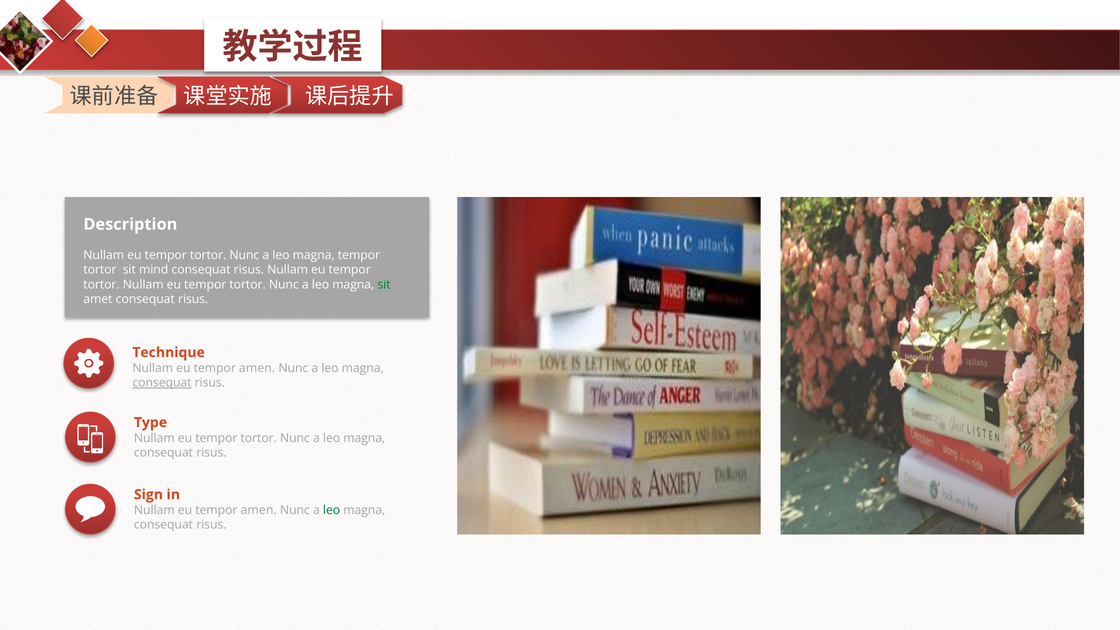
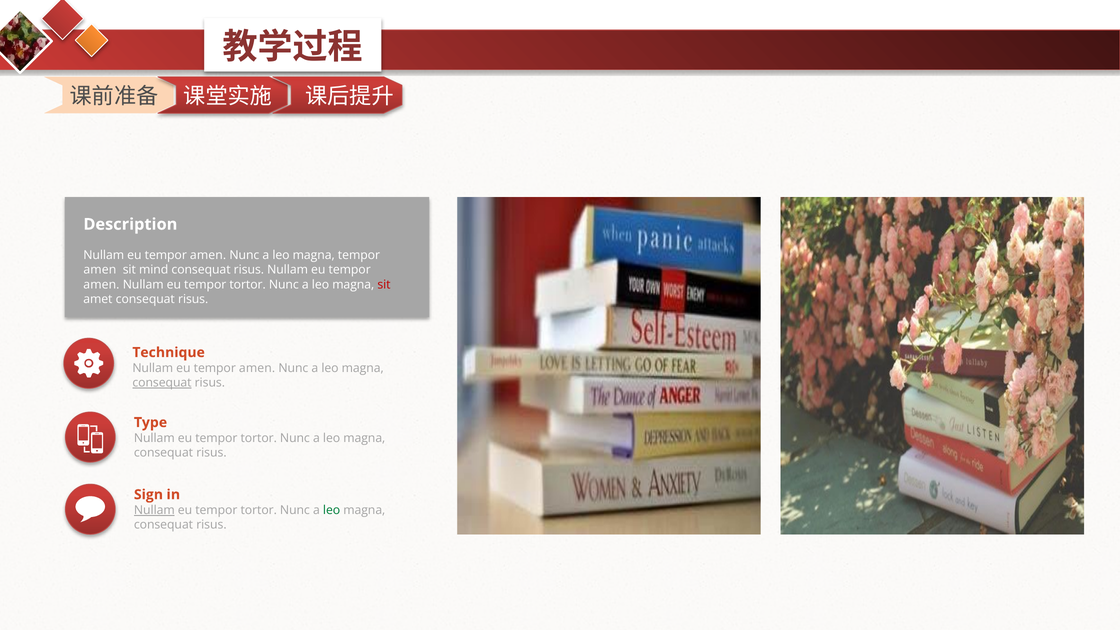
tortor: tortor -> amen (208, 255)
tortor: tortor -> amen (100, 270)
tortor: tortor -> amen (101, 285)
sit colour: green -> red (384, 285)
Nullam underline: none -> present (154, 510)
amen: amen -> tortor (259, 510)
